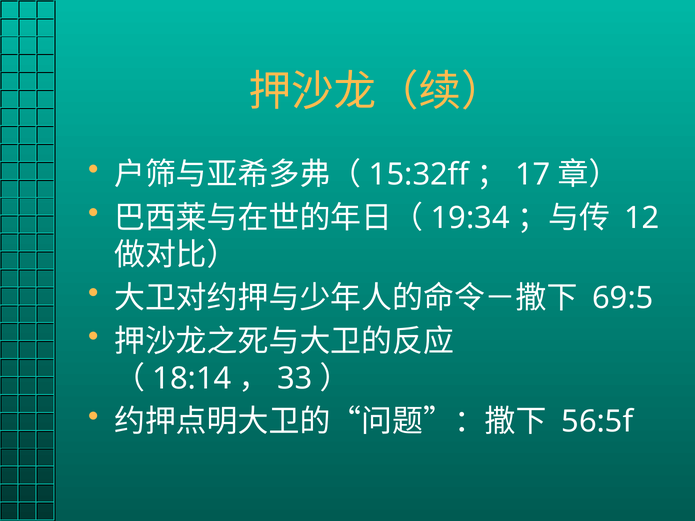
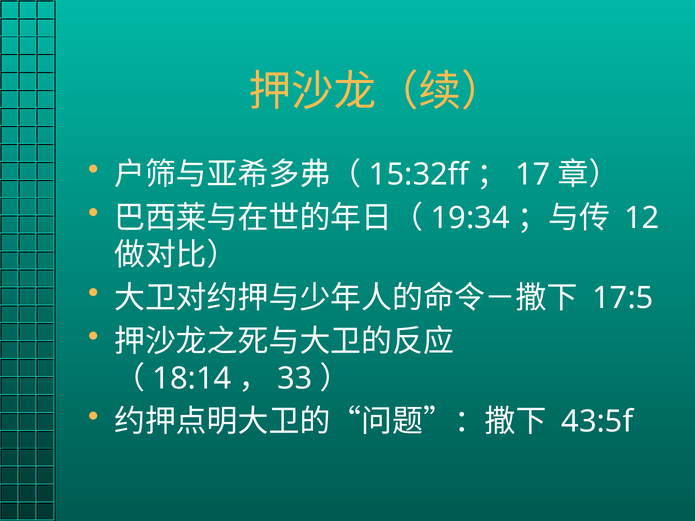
69:5: 69:5 -> 17:5 (623, 298)
56:5f: 56:5f -> 43:5f (597, 422)
